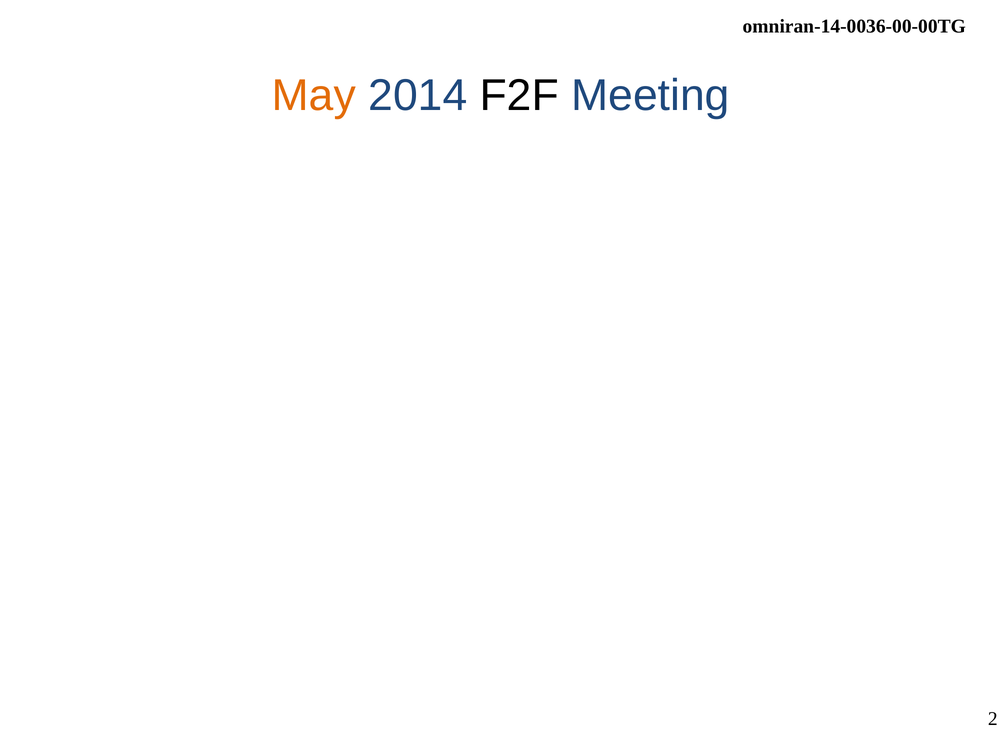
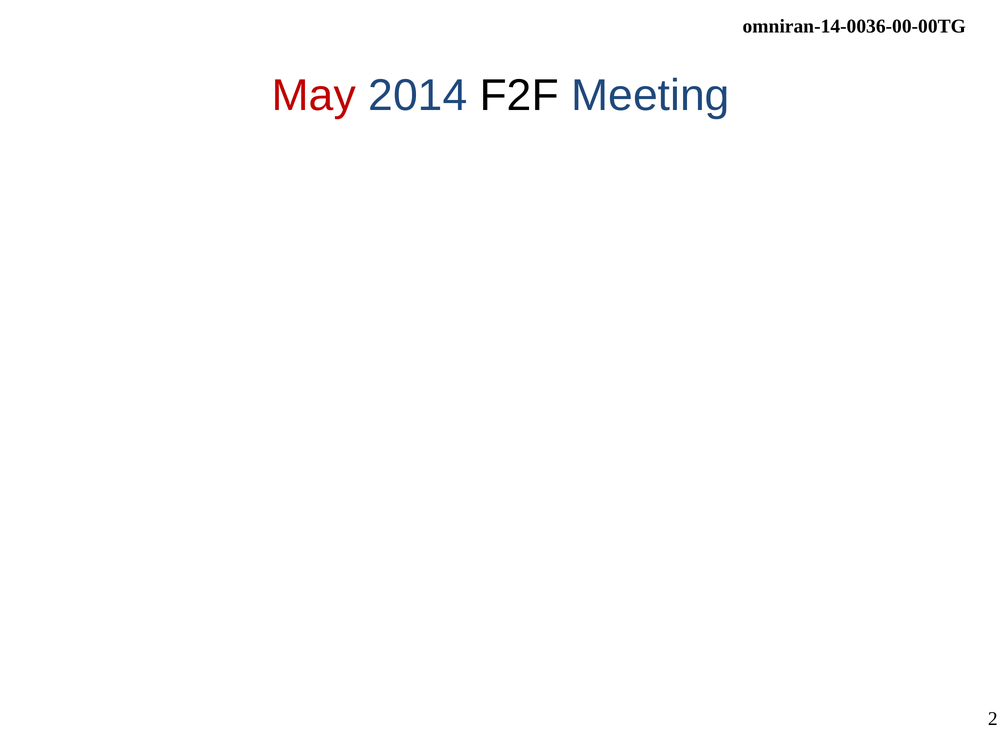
May colour: orange -> red (314, 96)
